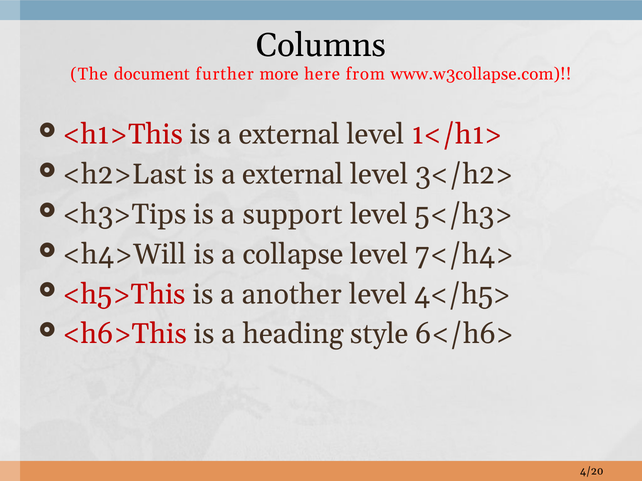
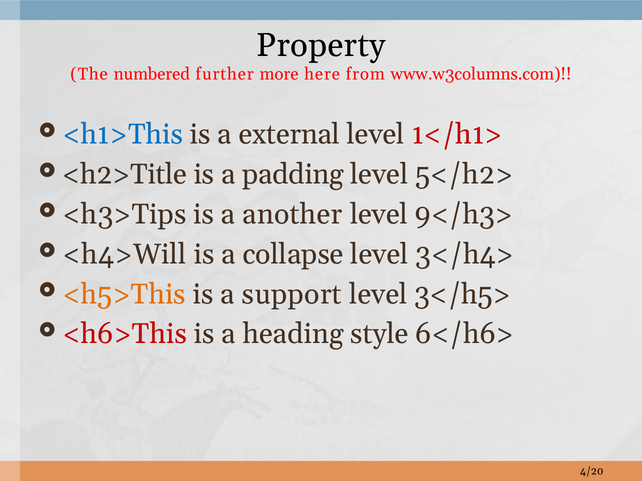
Columns: Columns -> Property (321, 45)
document: document -> numbered (152, 74)
www.w3collapse.com: www.w3collapse.com -> www.w3columns.com (481, 74)
<h1>This colour: red -> blue (123, 135)
<h2>Last: <h2>Last -> <h2>Title (125, 175)
external: external -> padding (293, 175)
3</h2>: 3</h2> -> 5</h2> (464, 175)
support: support -> another (292, 215)
5</h3>: 5</h3> -> 9</h3> (464, 215)
7</h4>: 7</h4> -> 3</h4> (465, 255)
<h5>This colour: red -> orange (124, 294)
another: another -> support (292, 294)
4</h5>: 4</h5> -> 3</h5> (463, 294)
